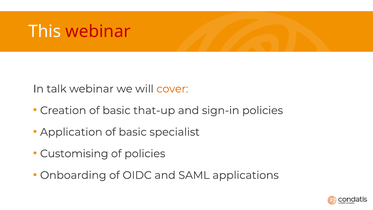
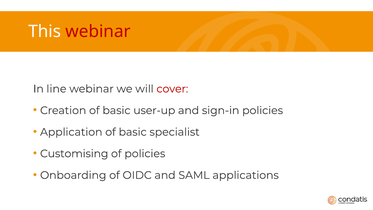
talk: talk -> line (56, 89)
cover colour: orange -> red (172, 89)
that-up: that-up -> user-up (154, 110)
